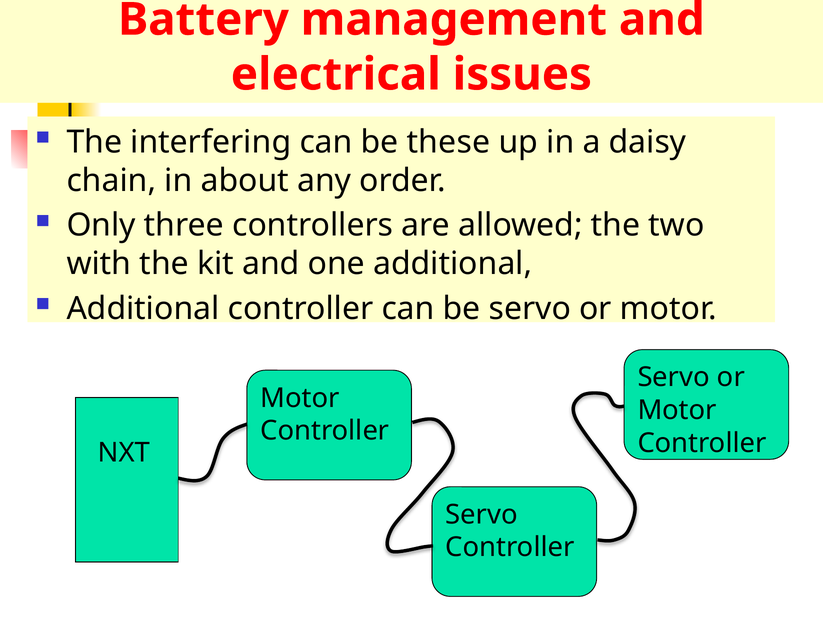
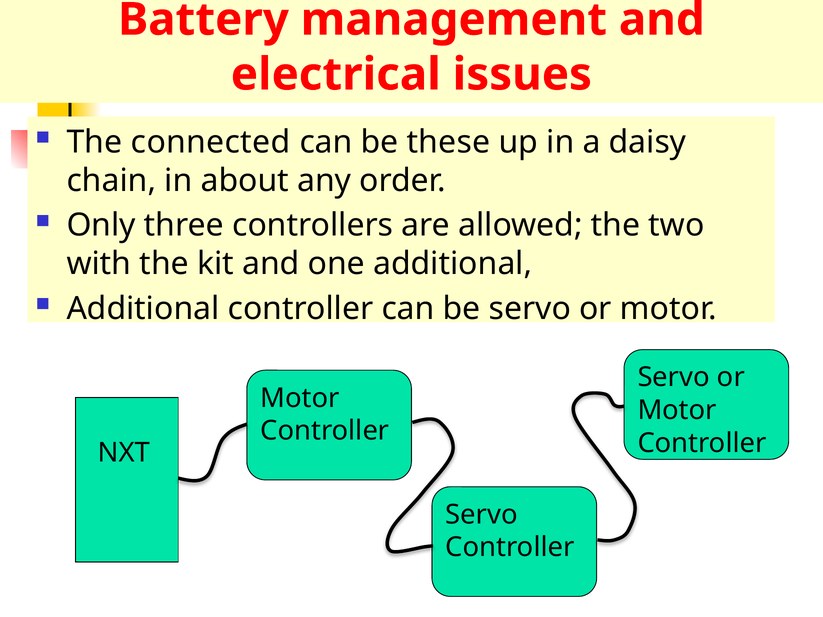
interfering: interfering -> connected (211, 142)
